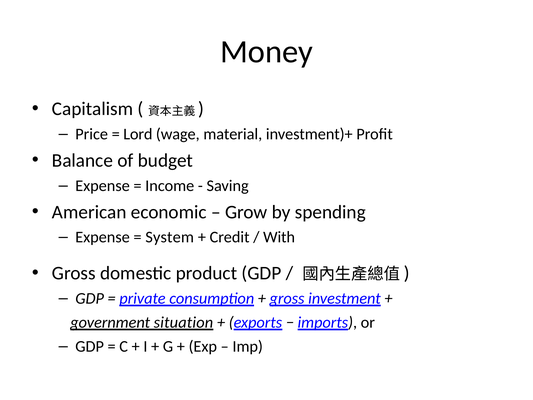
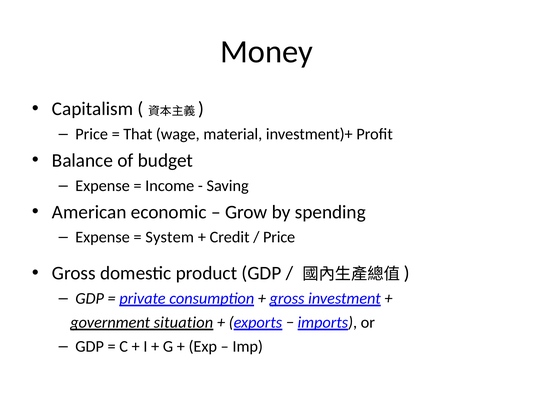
Lord: Lord -> That (138, 134)
With: With -> Price (279, 237)
